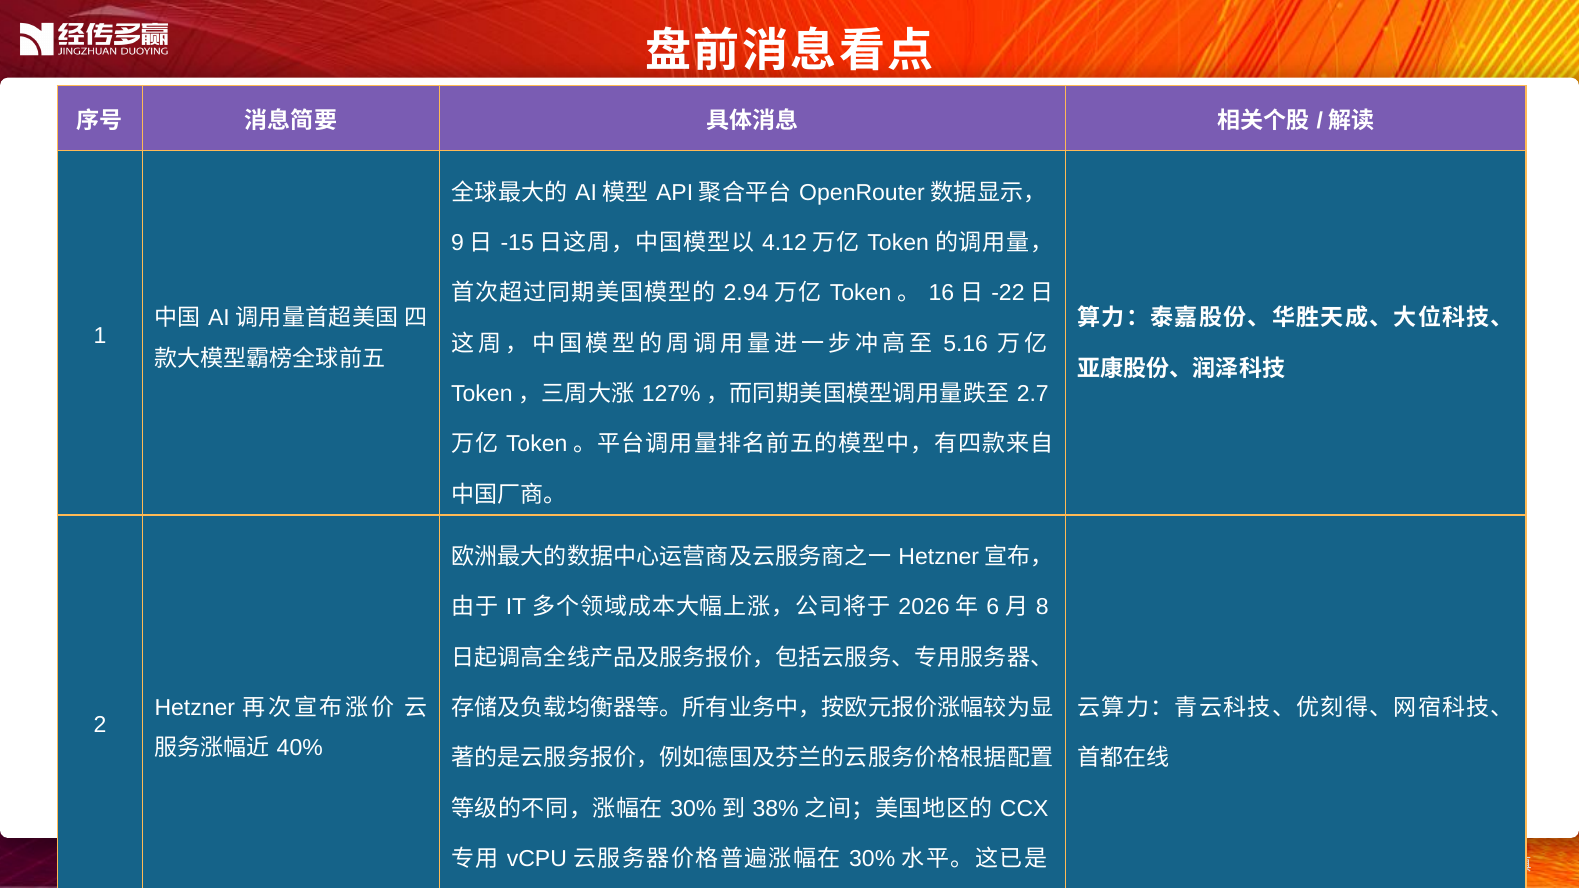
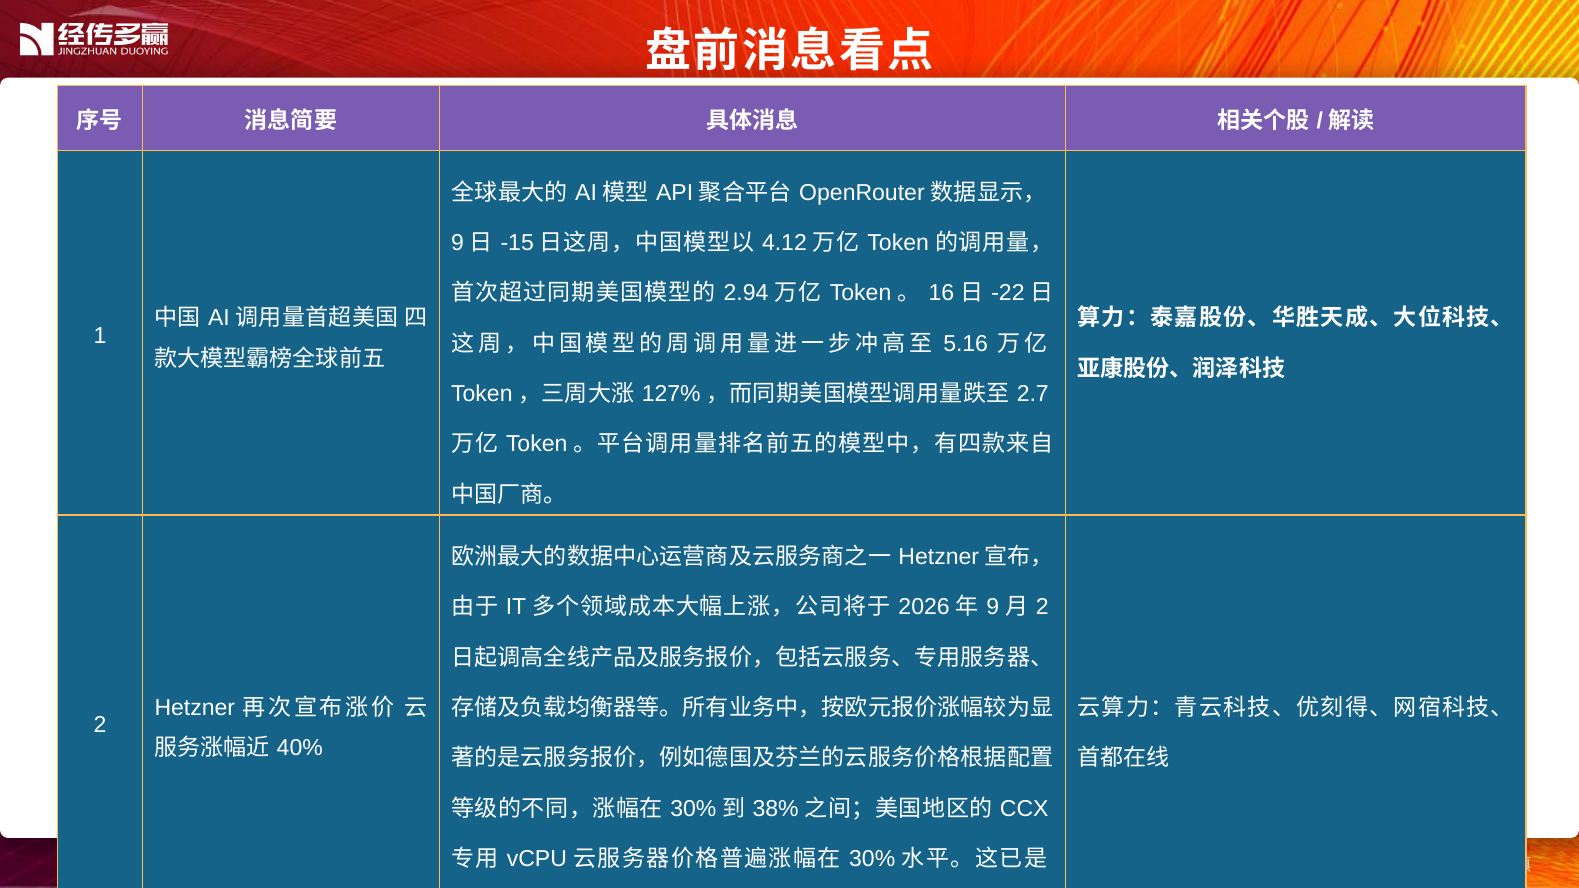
6: 6 -> 9 (993, 607)
8: 8 -> 2 (1042, 607)
